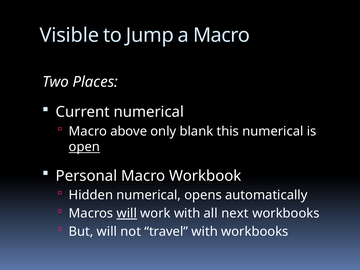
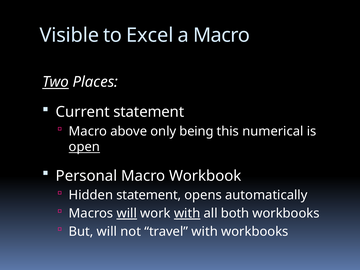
Jump: Jump -> Excel (150, 35)
Two underline: none -> present (56, 82)
Current numerical: numerical -> statement (149, 112)
blank: blank -> being (196, 131)
Hidden numerical: numerical -> statement (149, 195)
with underline: none -> present (187, 213)
next: next -> both (235, 213)
